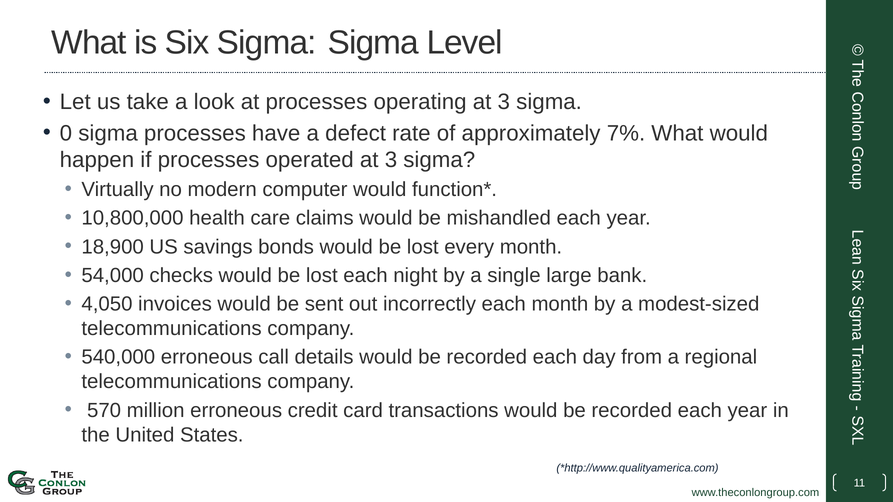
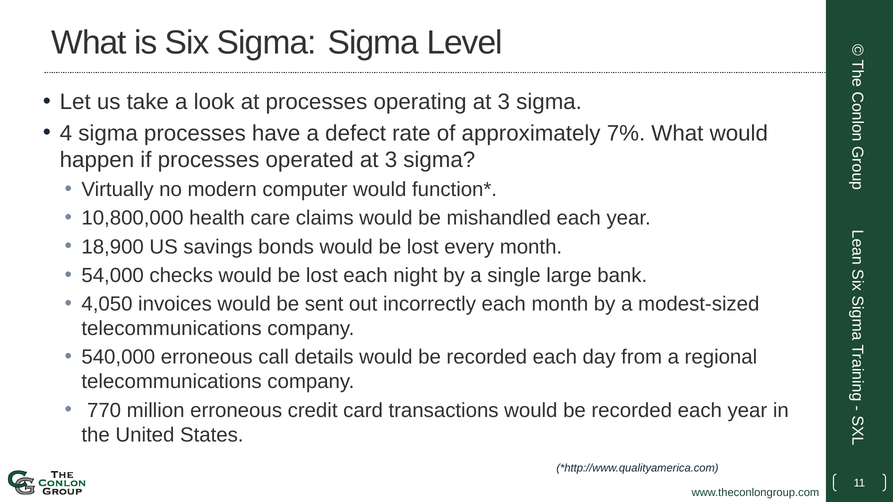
0: 0 -> 4 (66, 133)
570: 570 -> 770 (104, 411)
